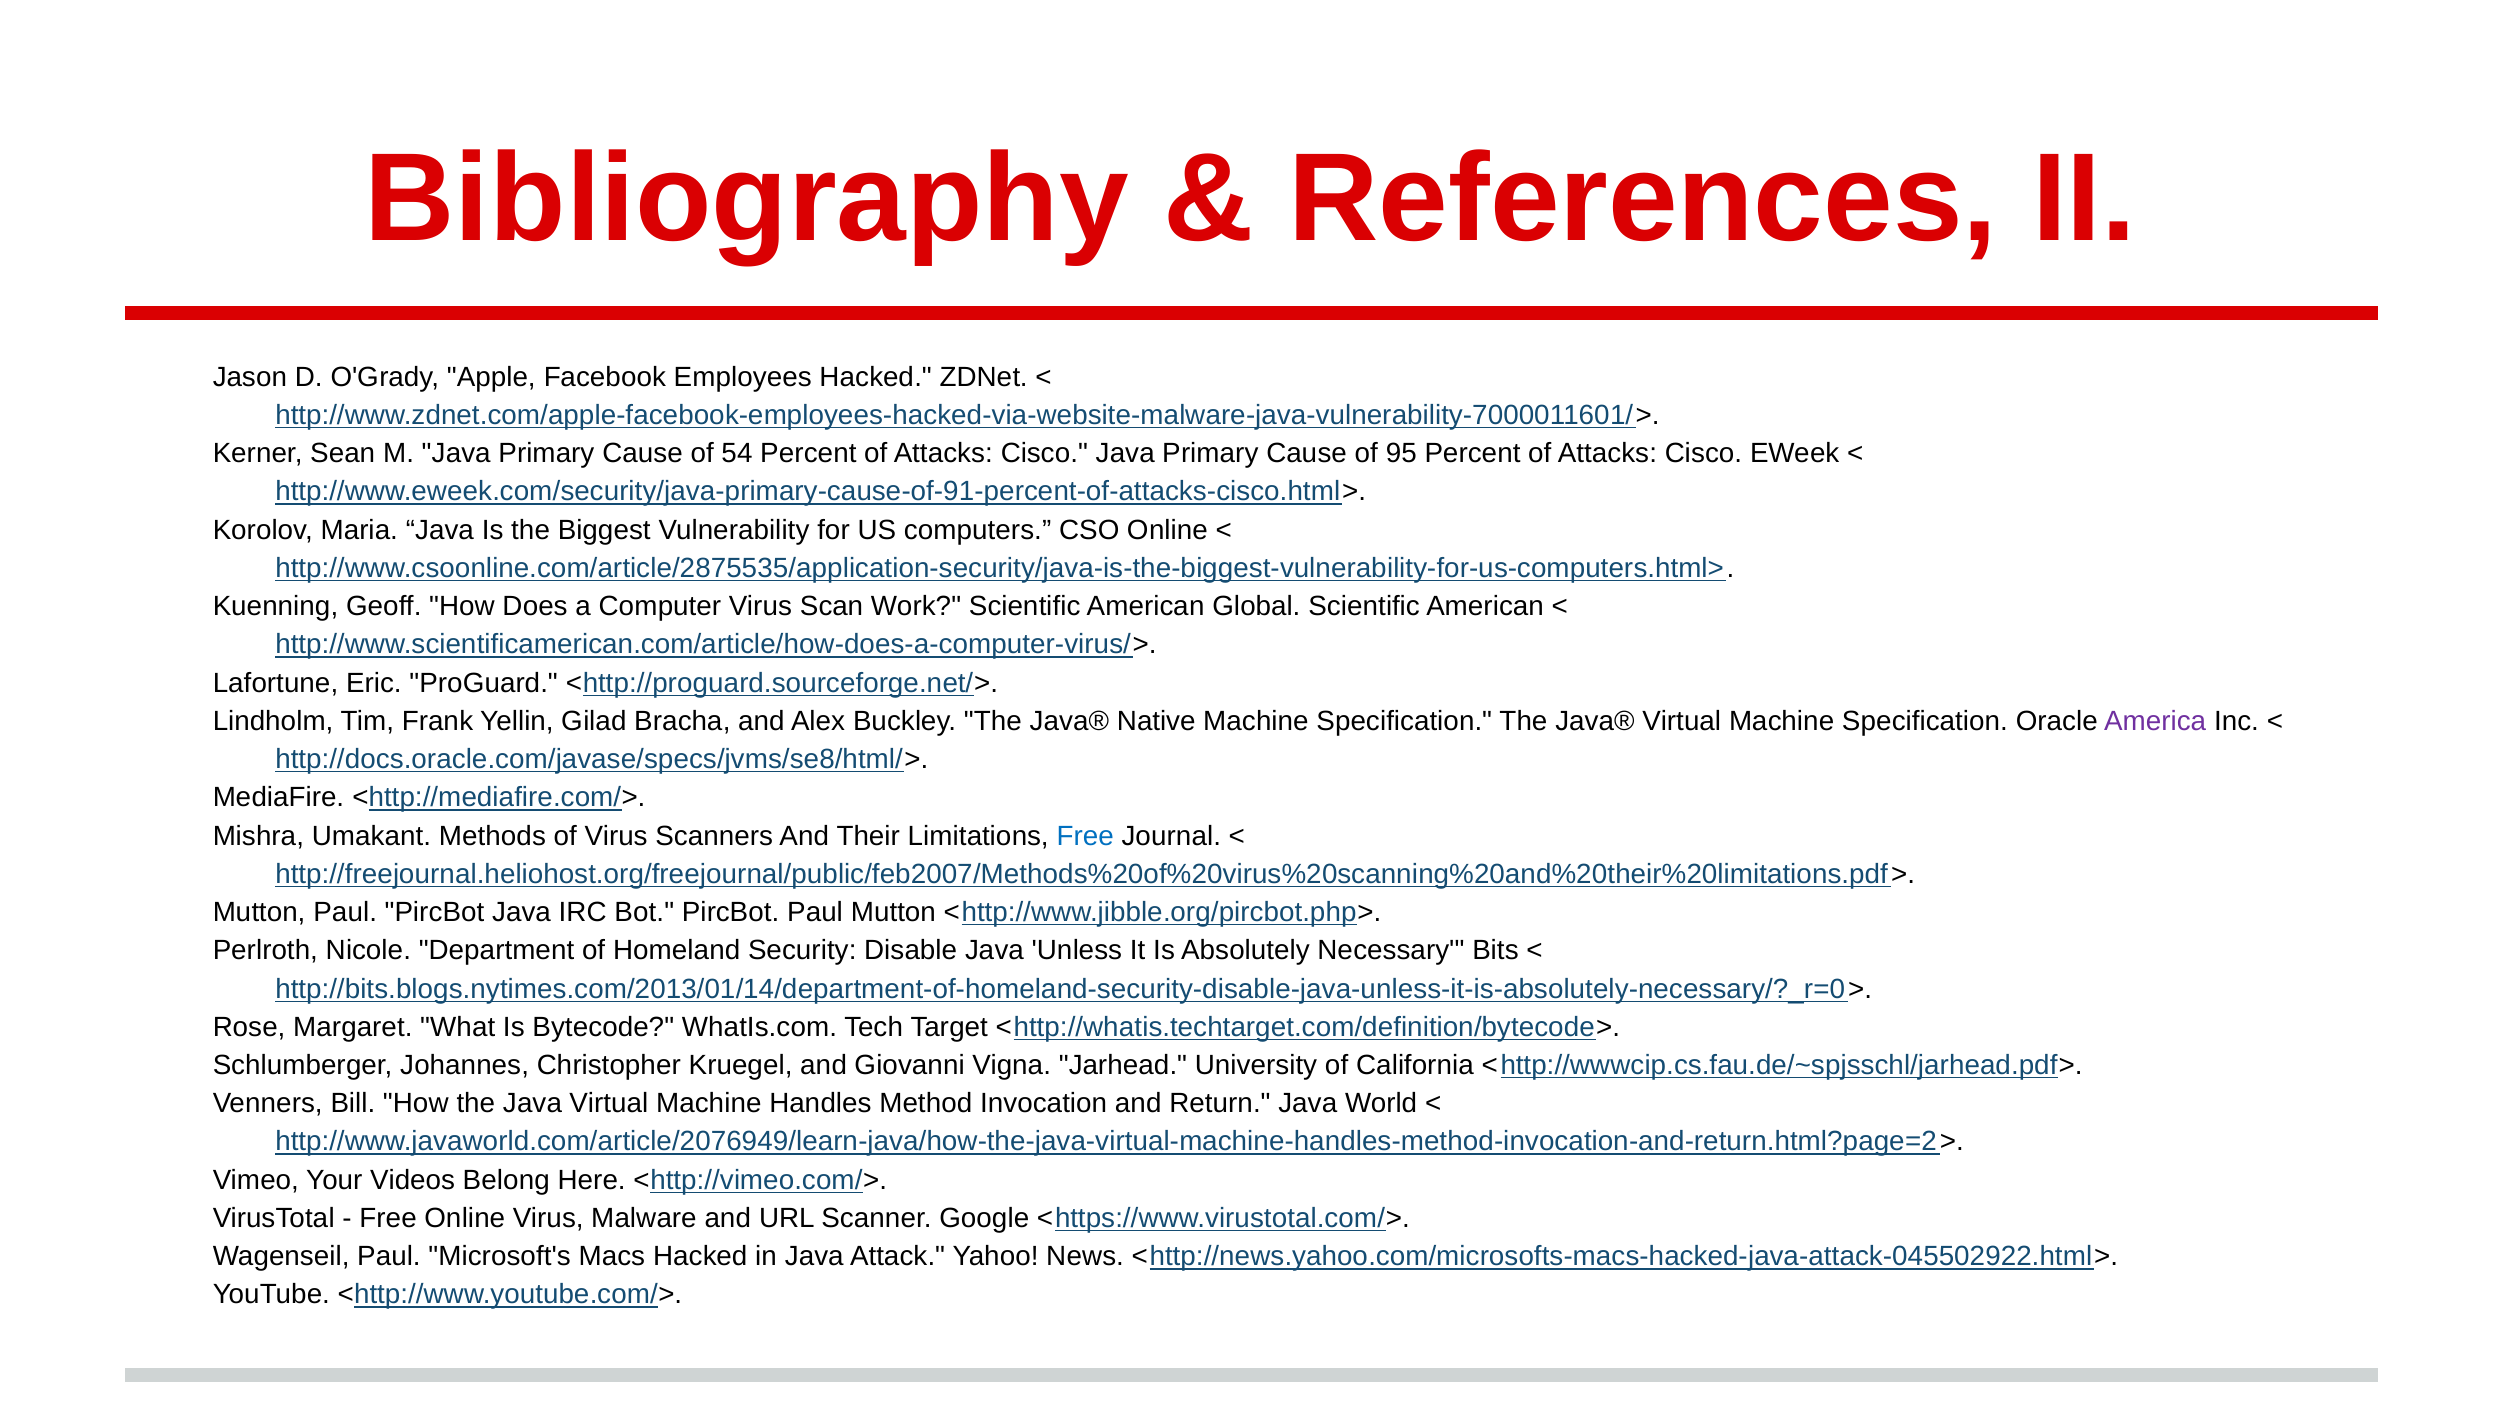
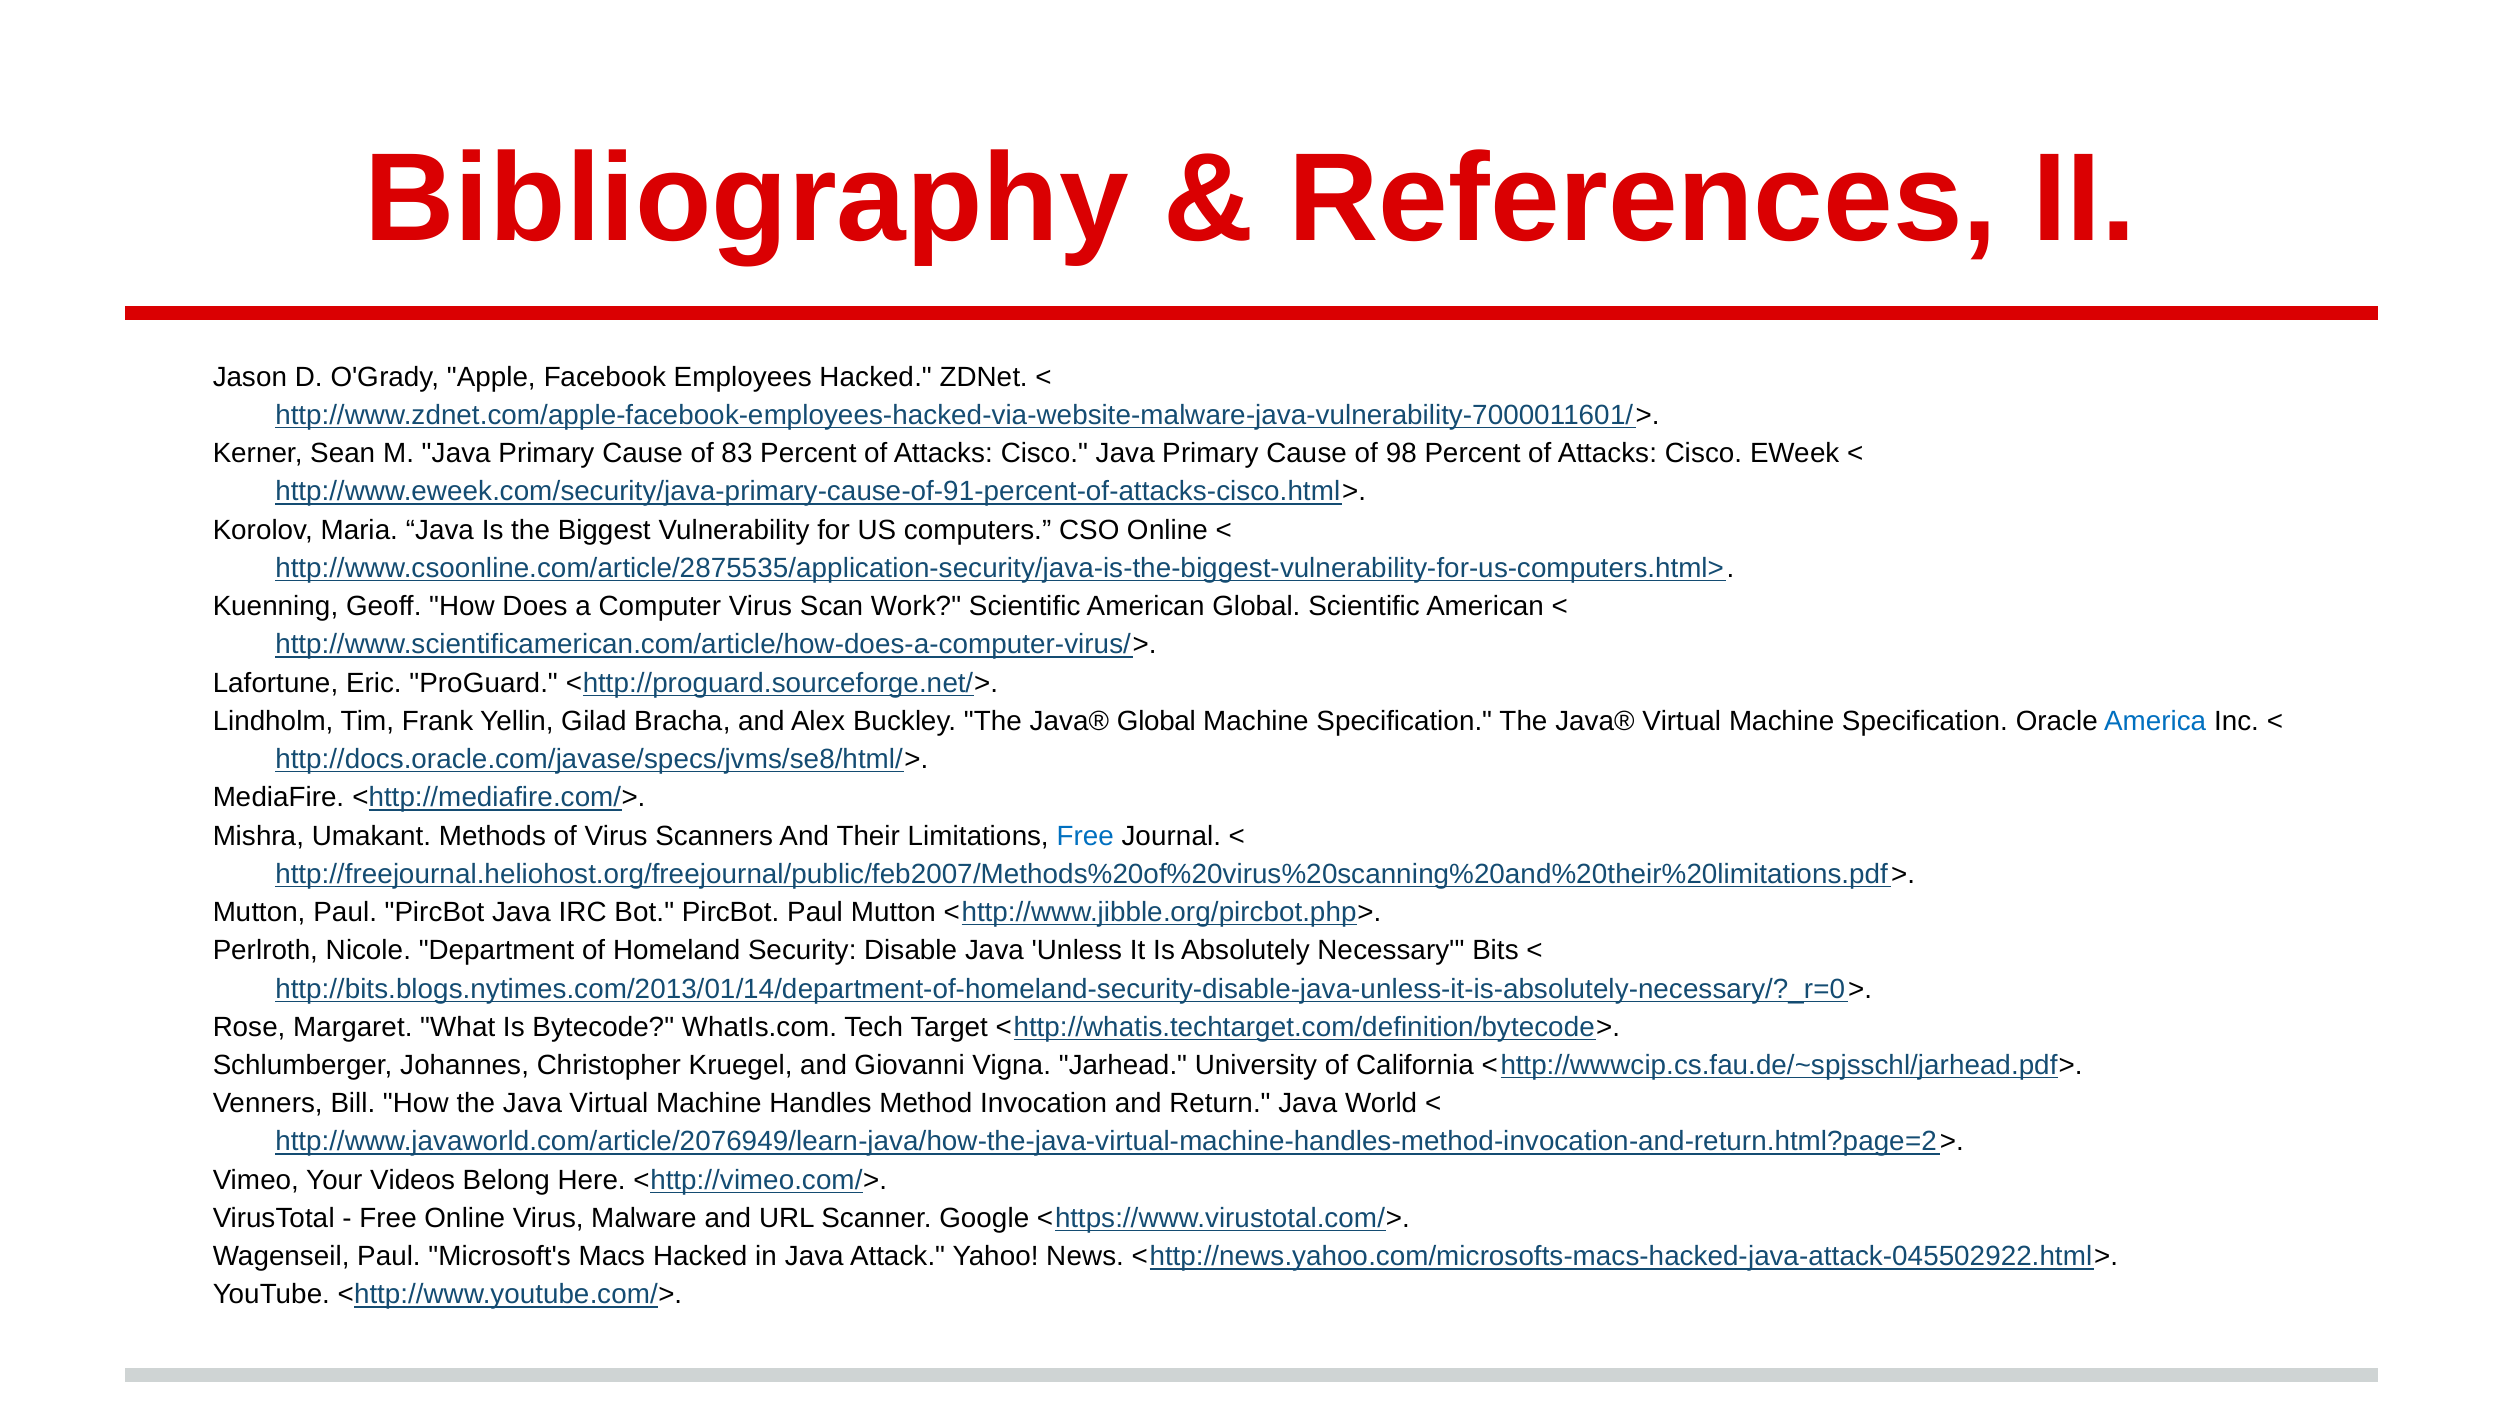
54: 54 -> 83 (737, 454)
95: 95 -> 98 (1401, 454)
Java® Native: Native -> Global (1156, 721)
America colour: purple -> blue (2155, 721)
